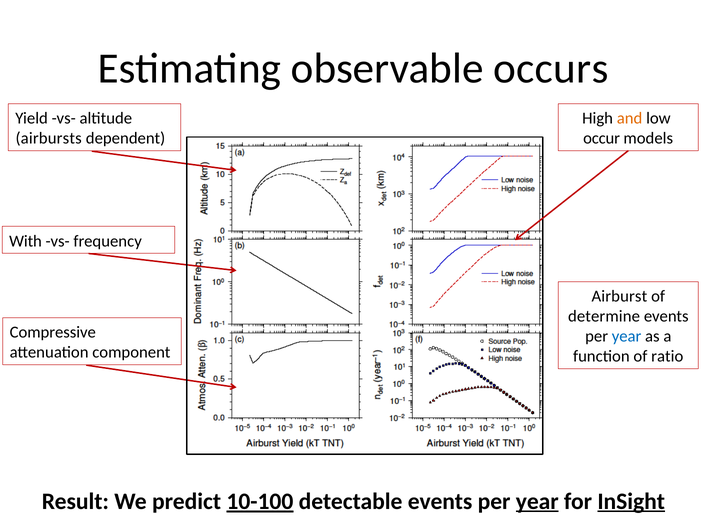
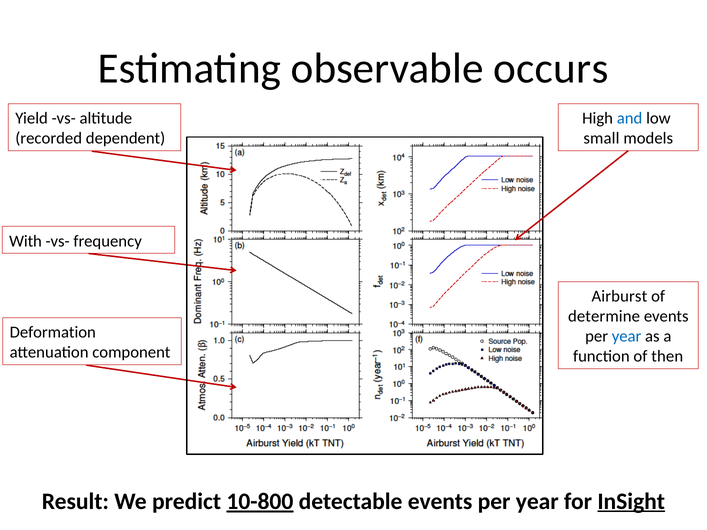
and colour: orange -> blue (630, 118)
airbursts: airbursts -> recorded (49, 138)
occur: occur -> small (601, 138)
Compressive: Compressive -> Deformation (53, 332)
ratio: ratio -> then (667, 357)
10-100: 10-100 -> 10-800 (260, 502)
year underline: present -> none (537, 502)
